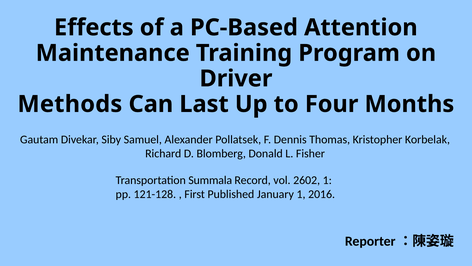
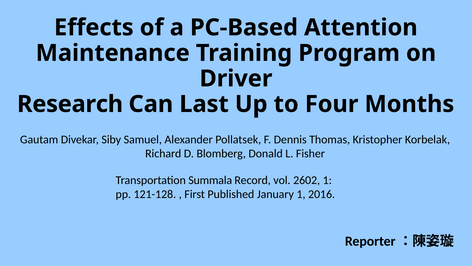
Methods: Methods -> Research (70, 104)
